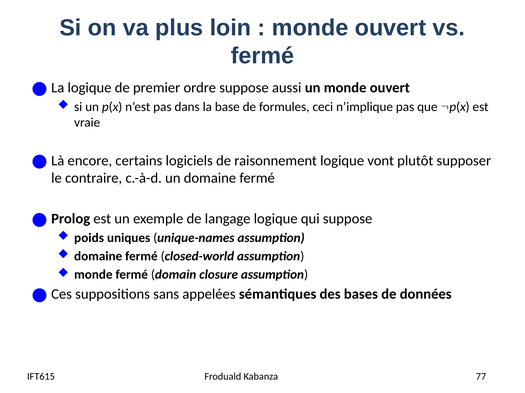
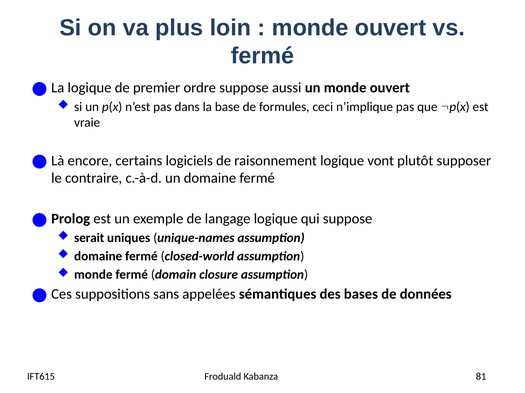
poids: poids -> serait (89, 238)
77: 77 -> 81 (481, 377)
